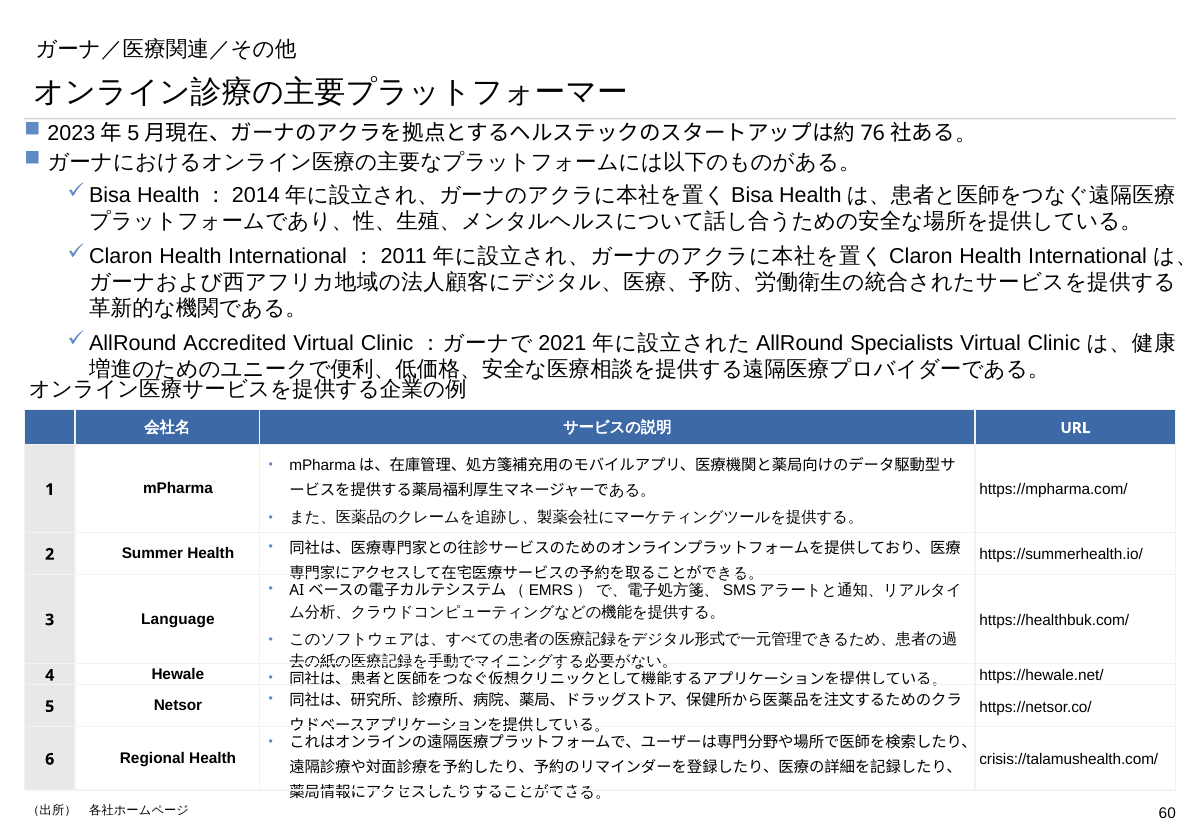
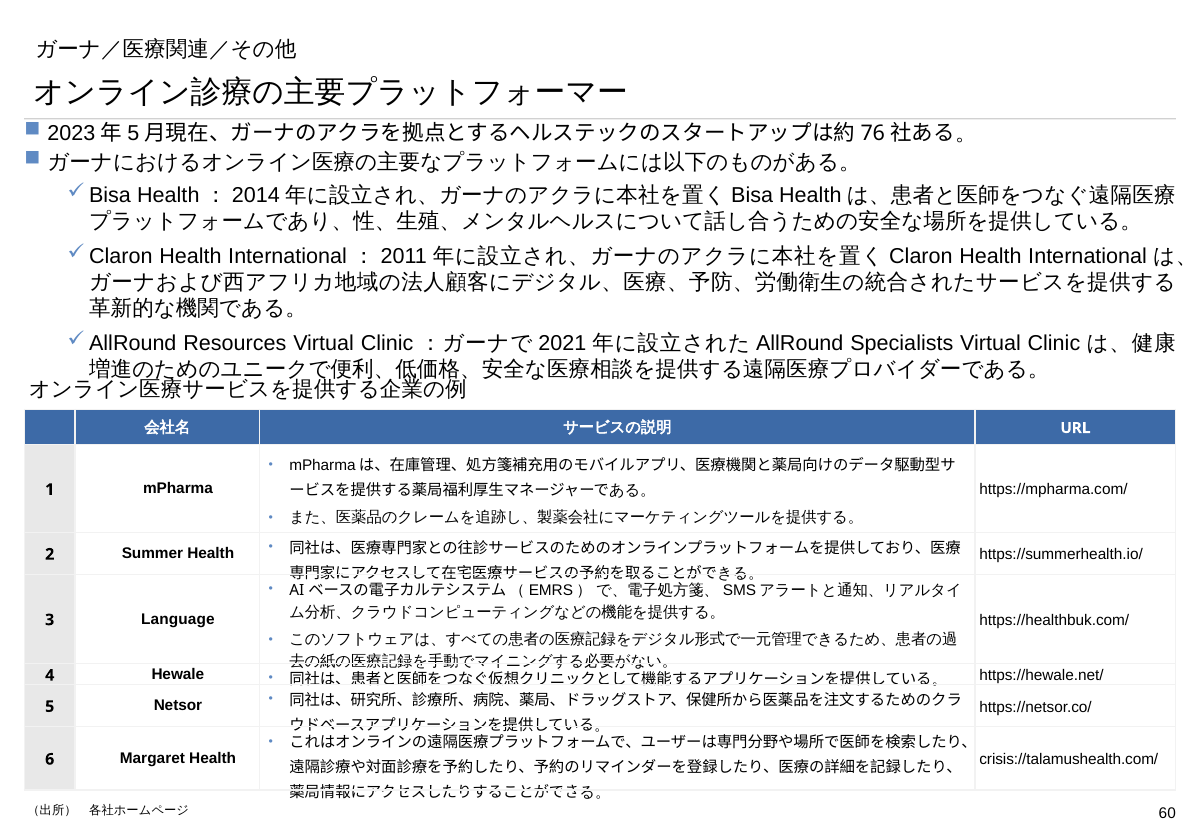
Accredited: Accredited -> Resources (235, 343)
Regional: Regional -> Margaret (152, 758)
